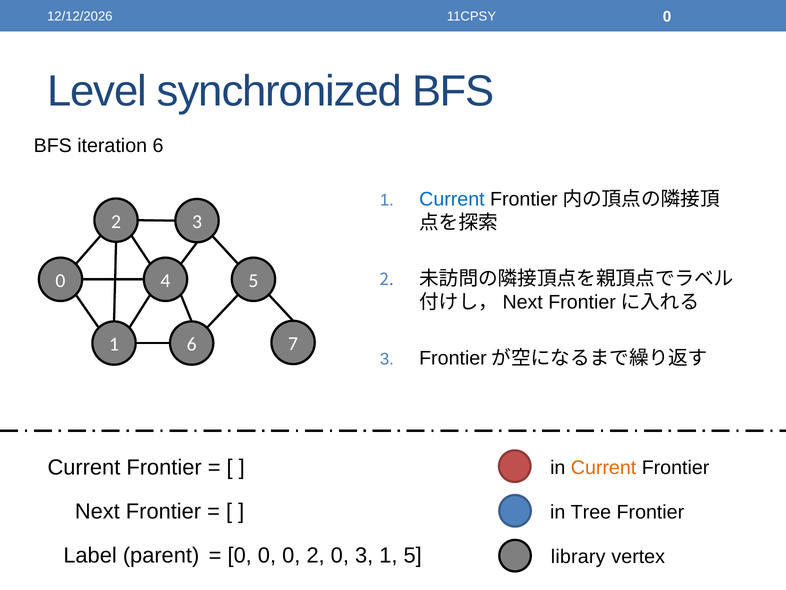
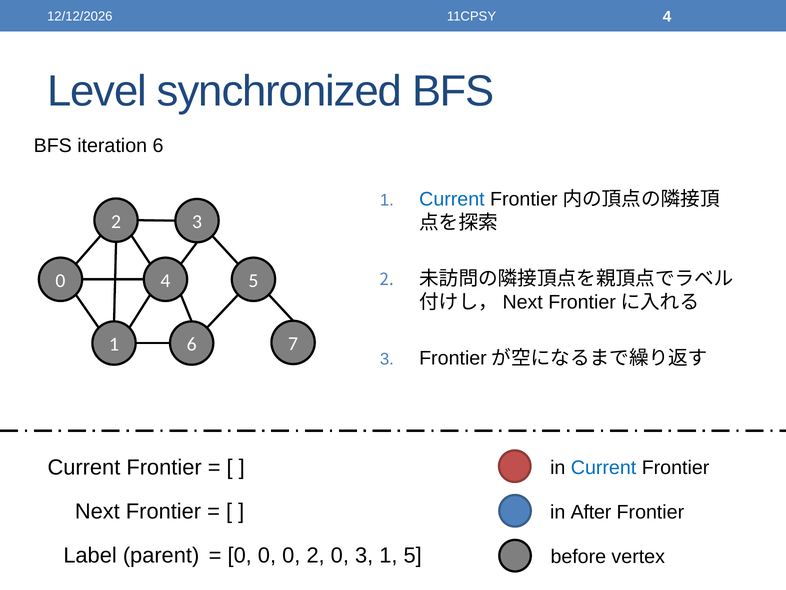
0: 0 -> 4 (667, 17)
Current colour: orange -> blue (604, 467)
in Tree: Tree -> After (591, 512)
library: library -> before (578, 556)
